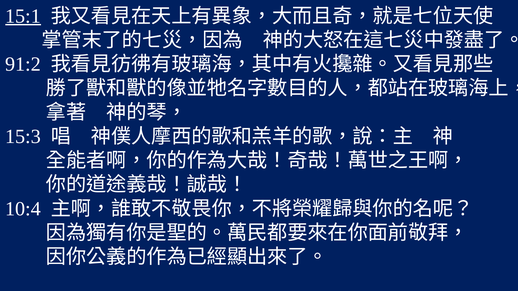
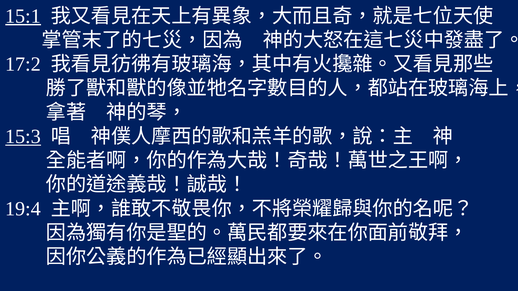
91:2: 91:2 -> 17:2 (23, 64)
15:3 underline: none -> present (23, 137)
10:4: 10:4 -> 19:4 (23, 209)
